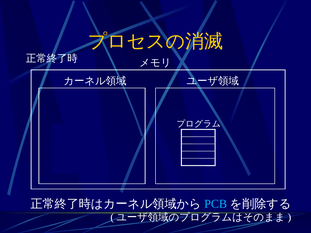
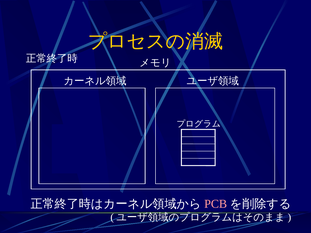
PCB colour: light blue -> pink (216, 204)
